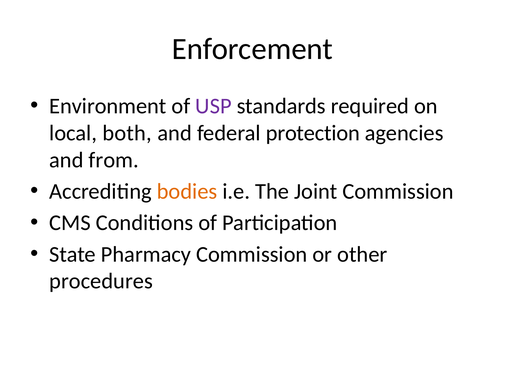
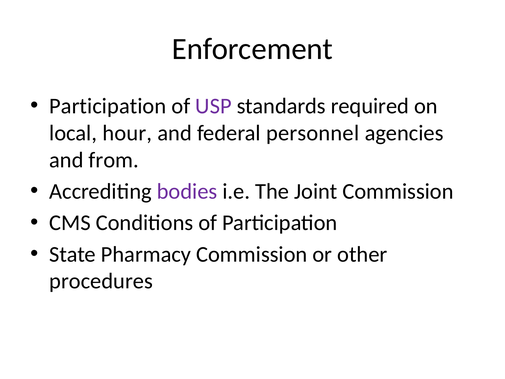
Environment: Environment -> Participation (108, 106)
both: both -> hour (127, 133)
protection: protection -> personnel (313, 133)
bodies colour: orange -> purple (187, 191)
